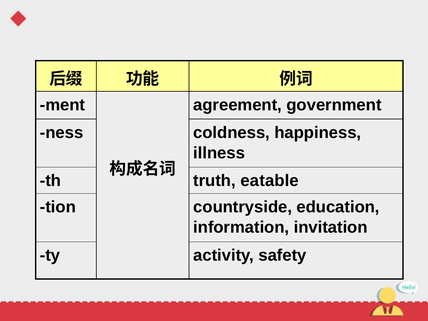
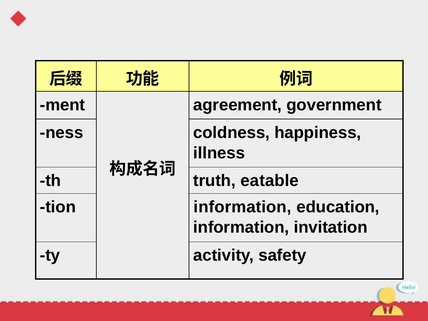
tion countryside: countryside -> information (243, 207)
